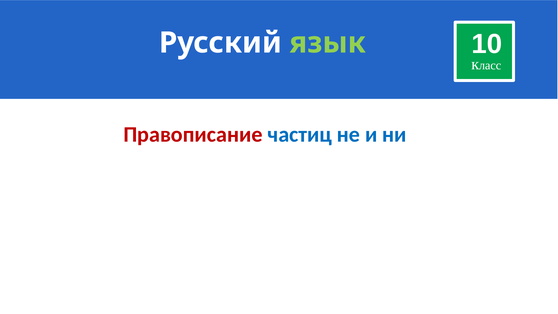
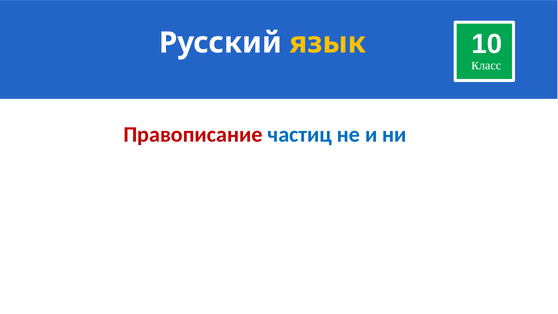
язык colour: light green -> yellow (328, 43)
